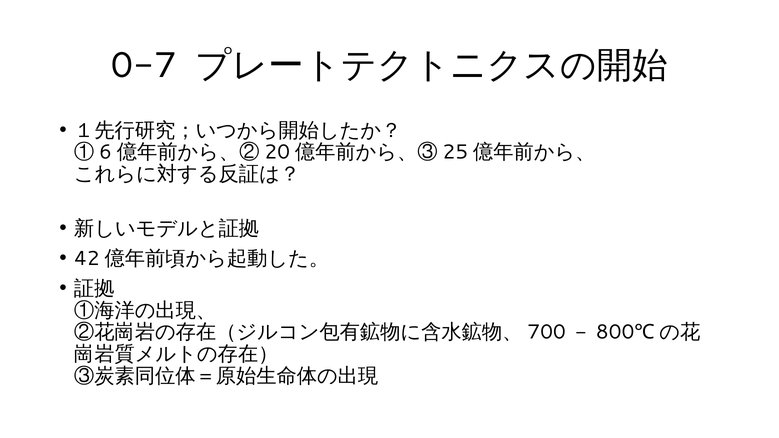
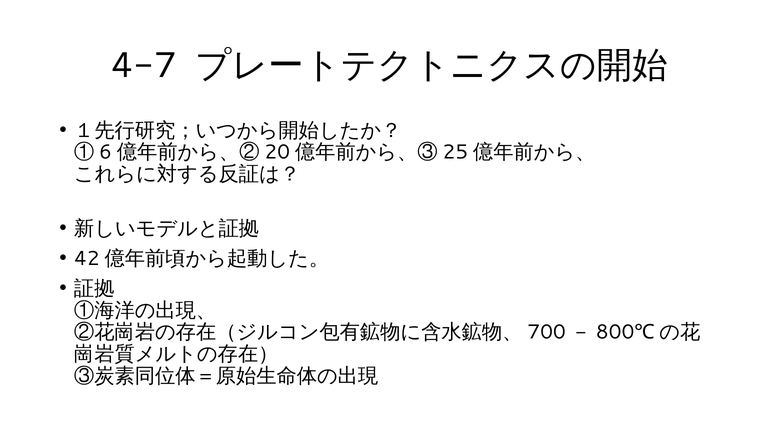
0-7: 0-7 -> 4-7 (144, 65)
